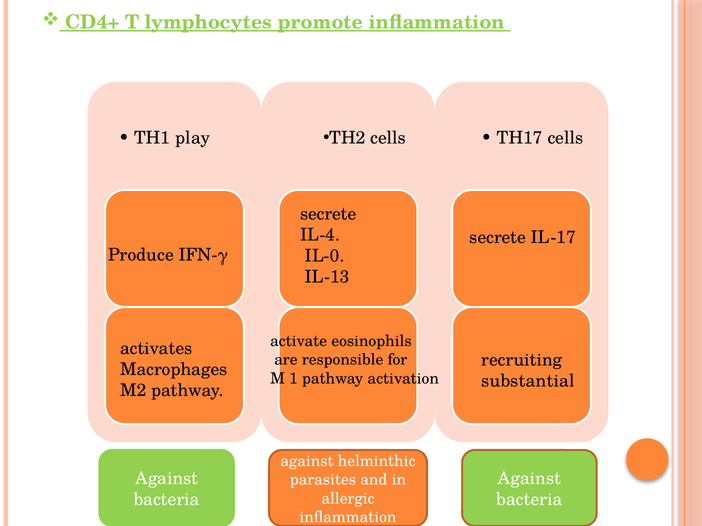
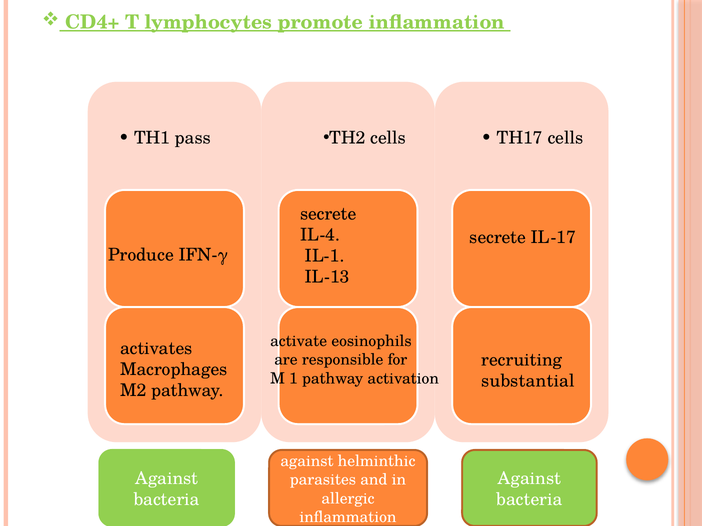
play: play -> pass (193, 138)
IL-0: IL-0 -> IL-1 (325, 256)
